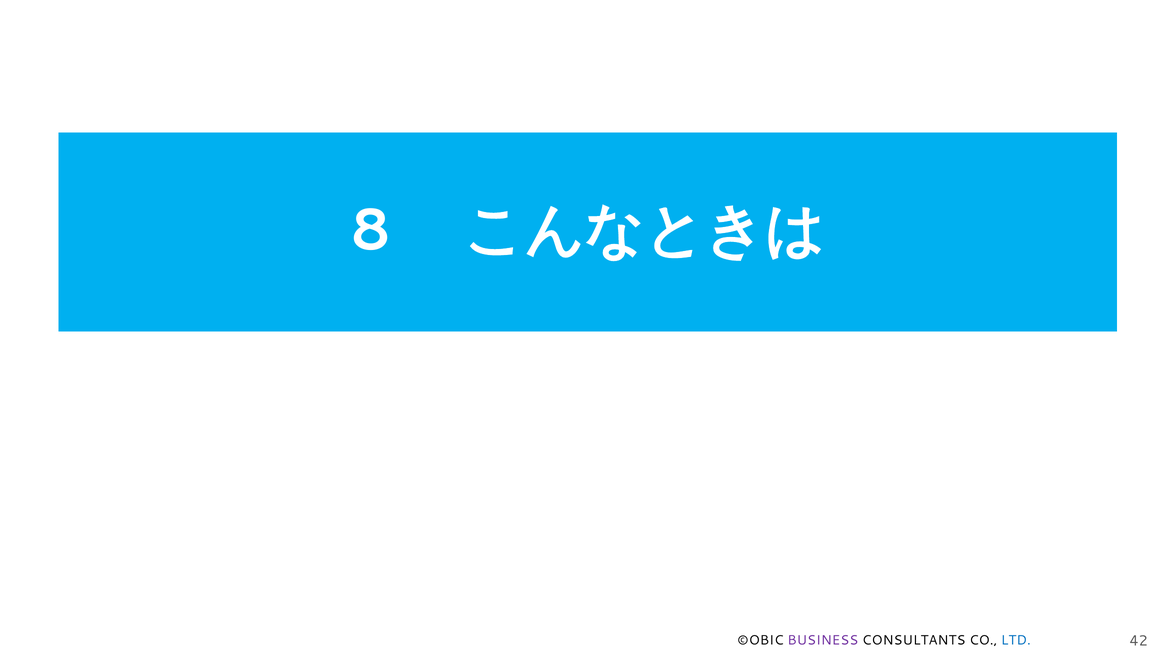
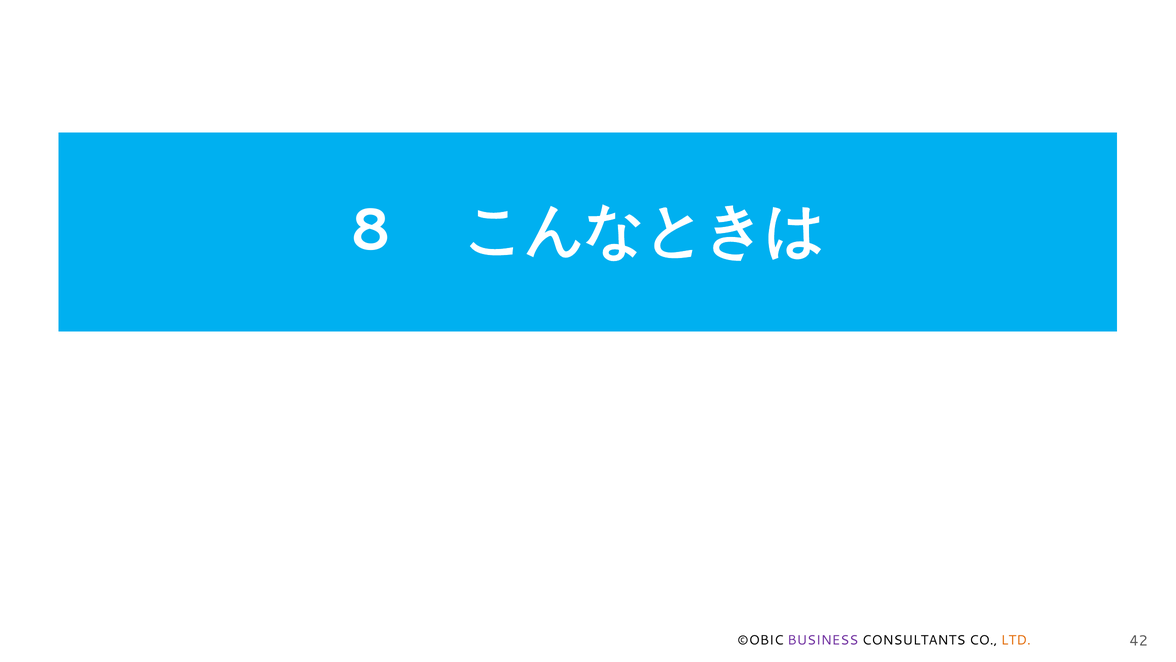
LTD colour: blue -> orange (1016, 640)
